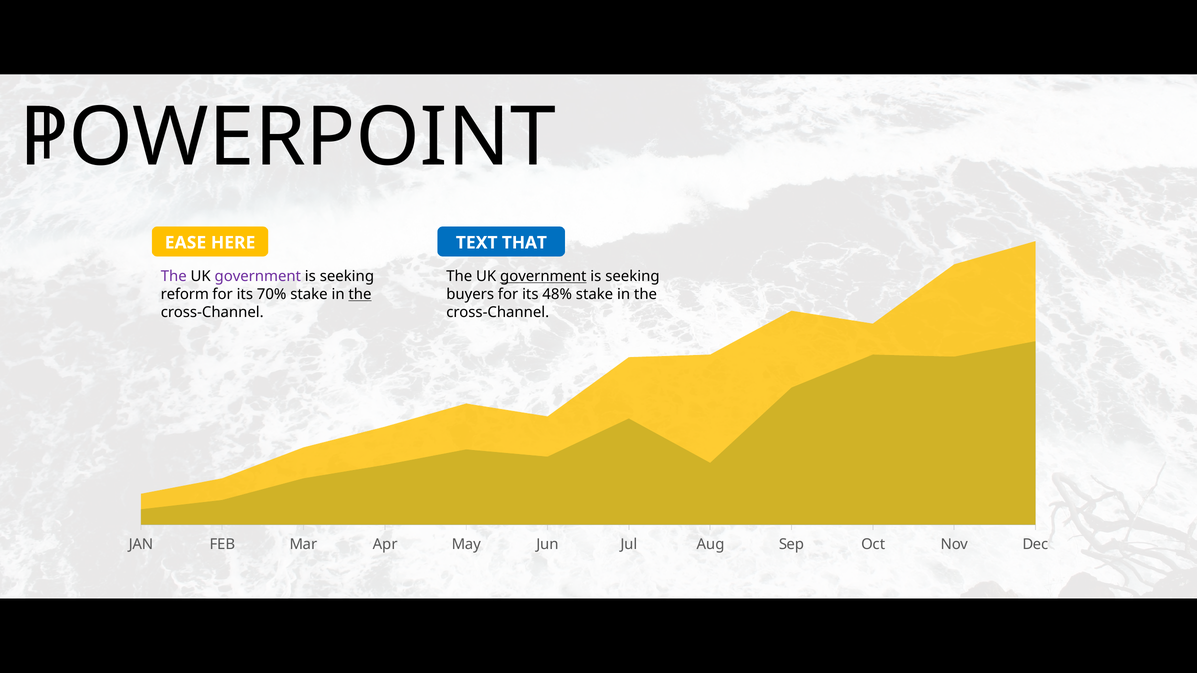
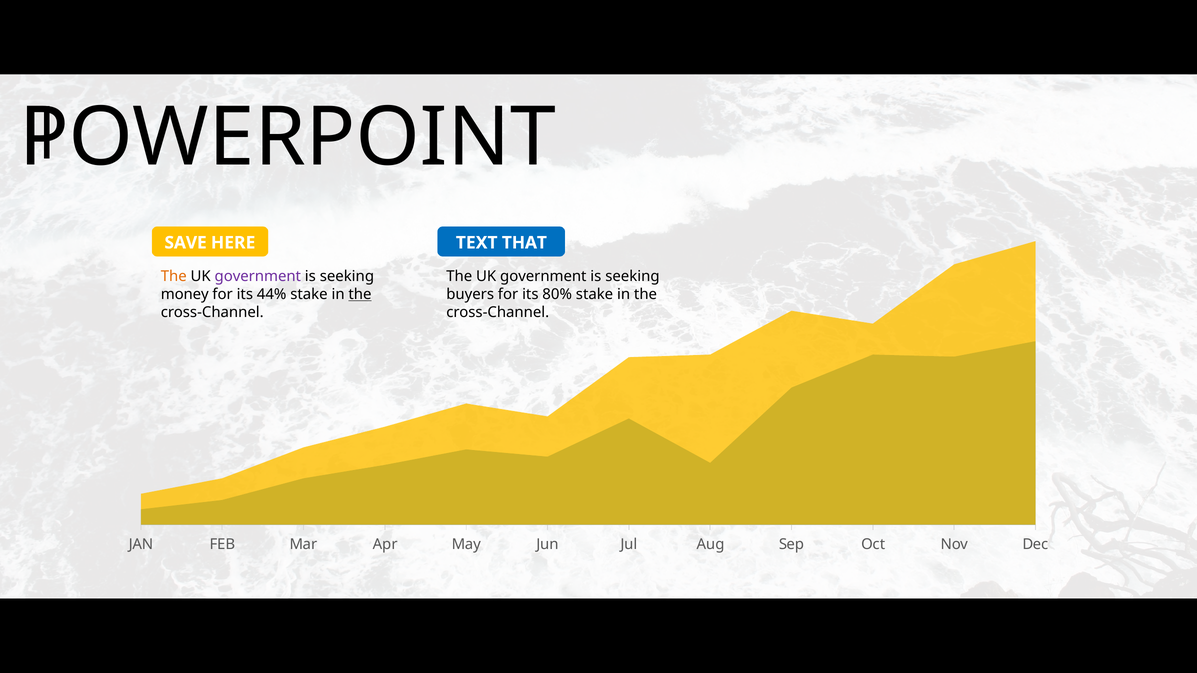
EASE: EASE -> SAVE (186, 243)
The colour: purple -> orange (174, 277)
government underline: present -> none (543, 277)
reform: reform -> money (185, 294)
70%: 70% -> 44% (272, 294)
48%: 48% -> 80% (557, 294)
